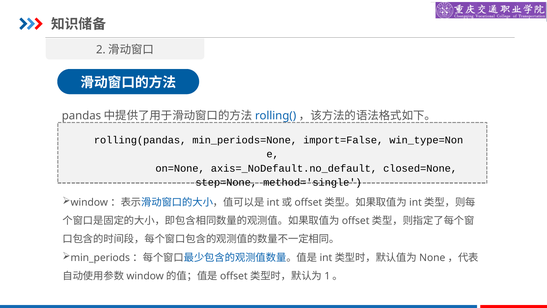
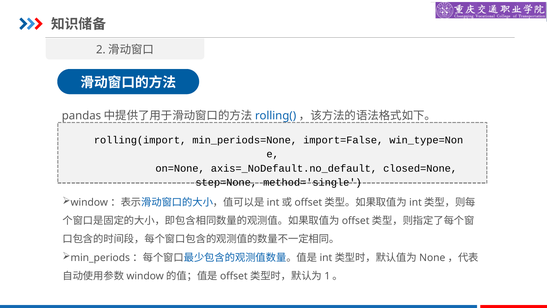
rolling(pandas: rolling(pandas -> rolling(import (140, 140)
